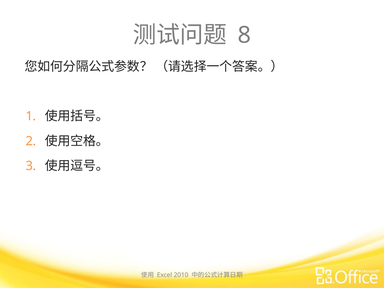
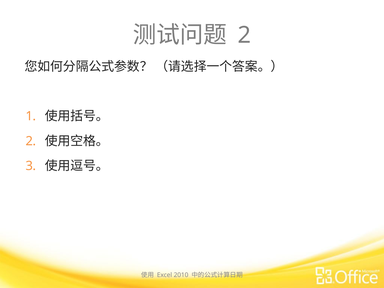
8: 8 -> 2 (244, 35)
